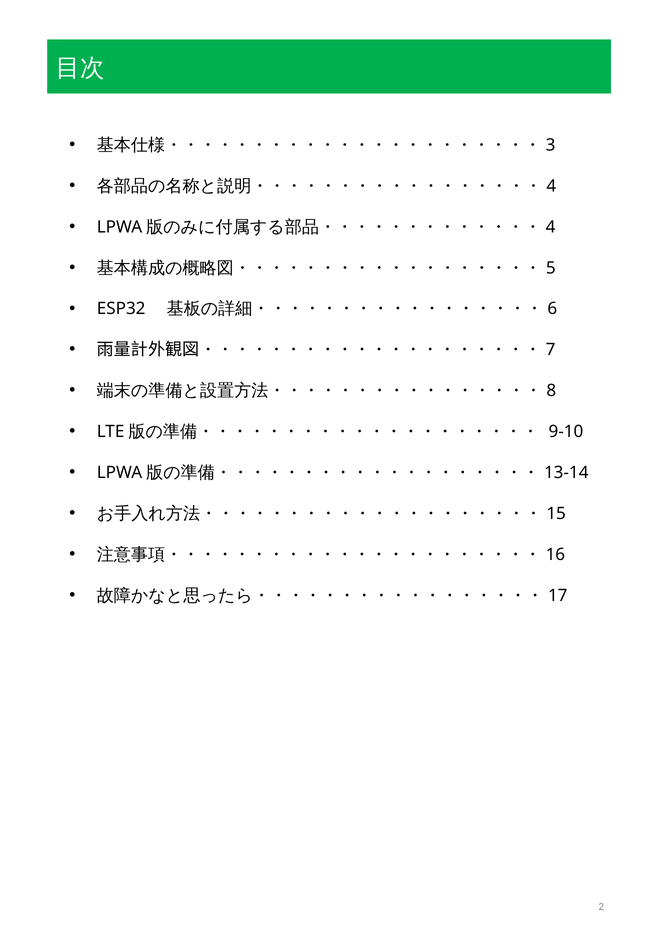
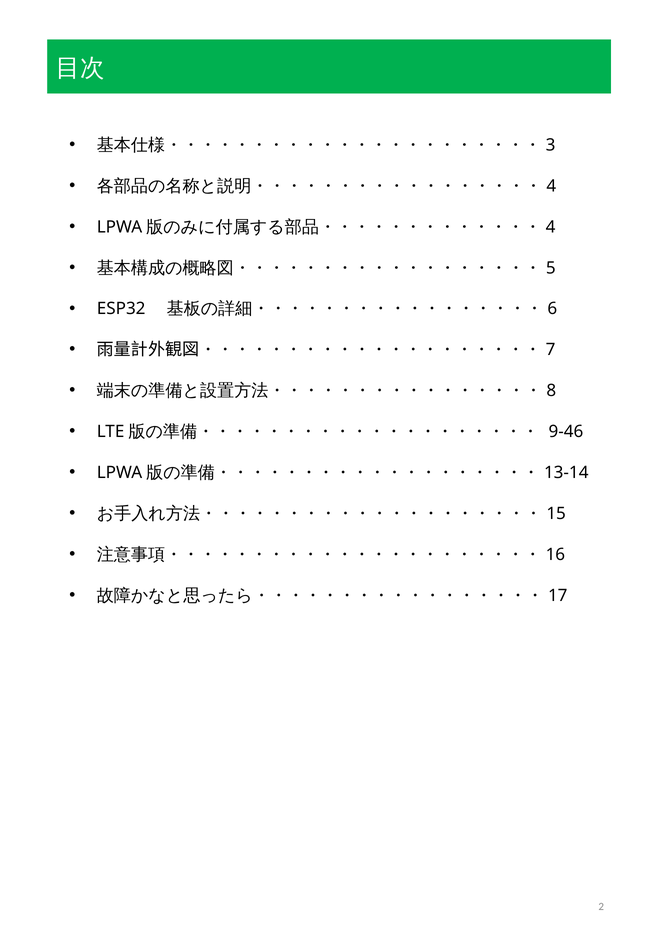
9-10: 9-10 -> 9-46 (566, 432)
